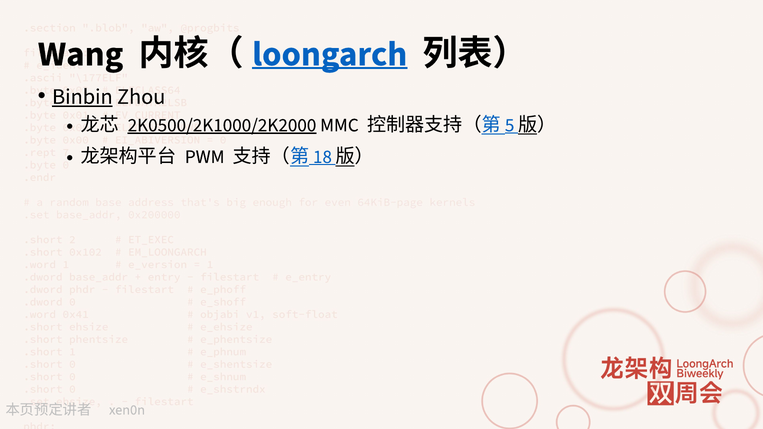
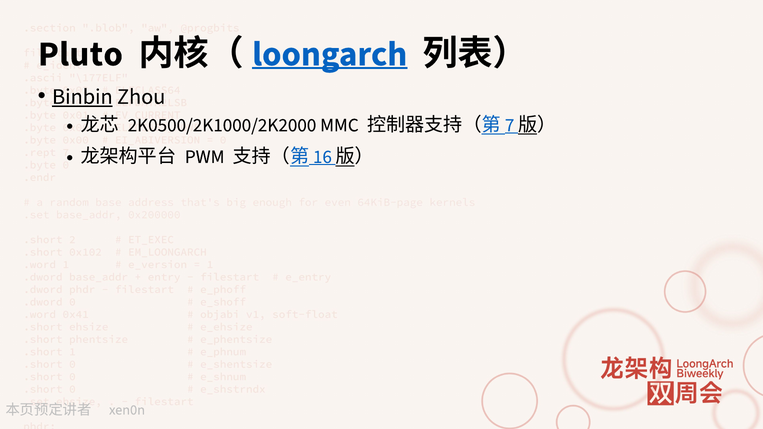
Wang: Wang -> Pluto (80, 54)
2K0500/2K1000/2K2000 underline: present -> none (222, 125)
5: 5 -> 7 (510, 125)
18: 18 -> 16 (322, 157)
